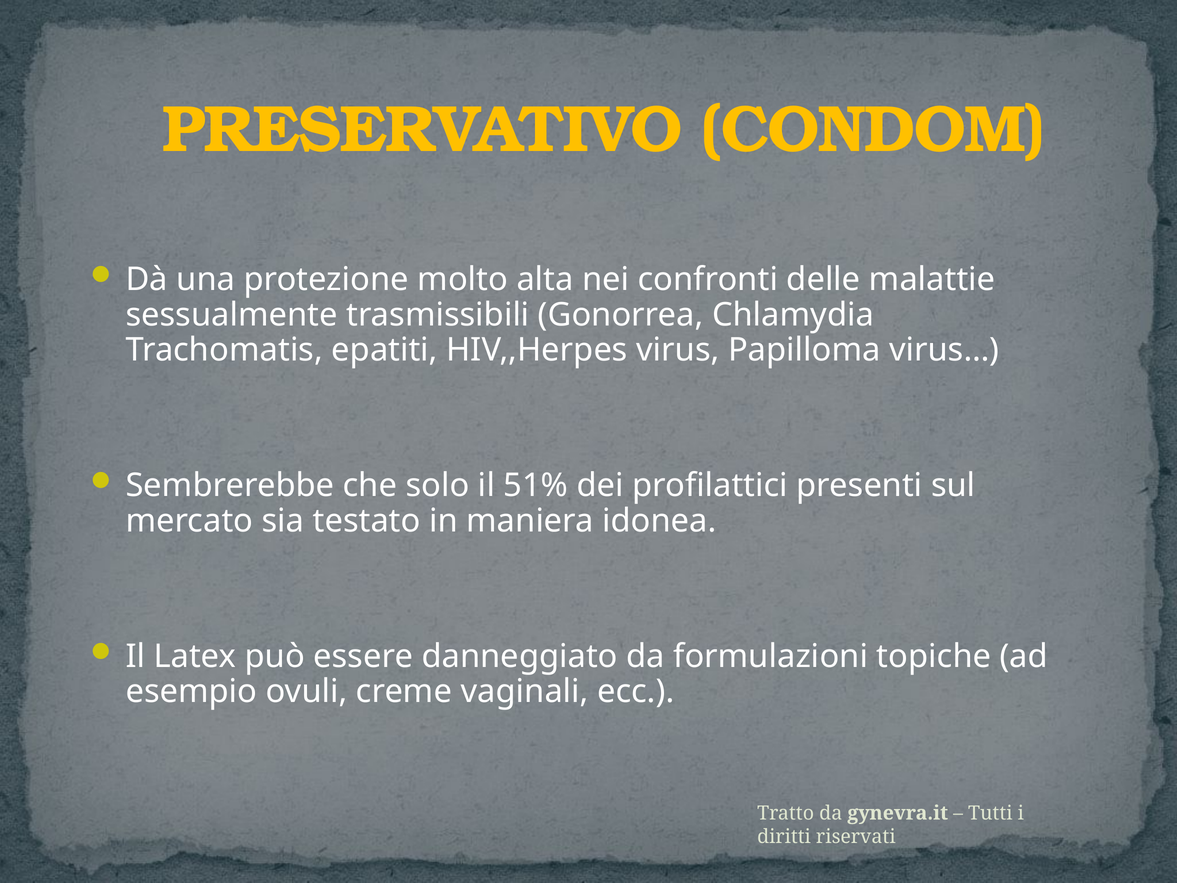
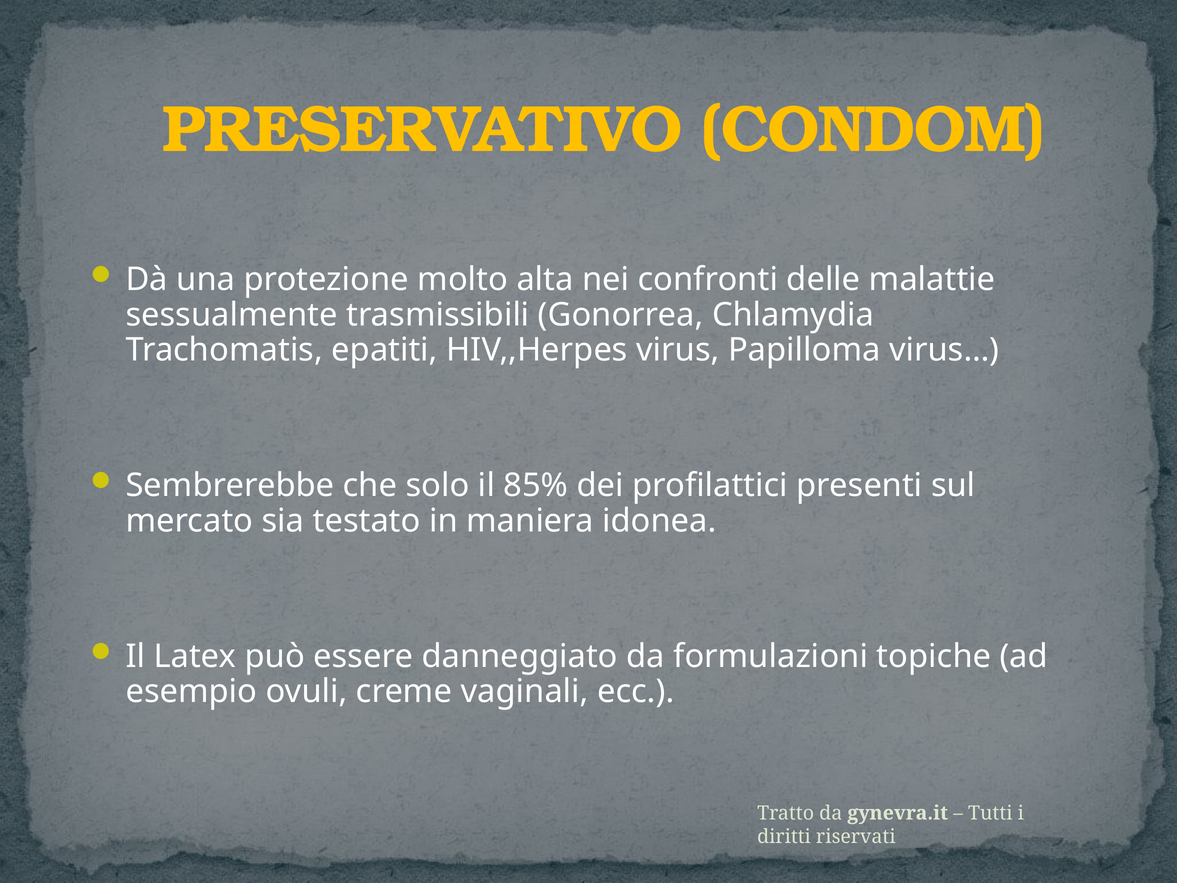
51%: 51% -> 85% (536, 485)
